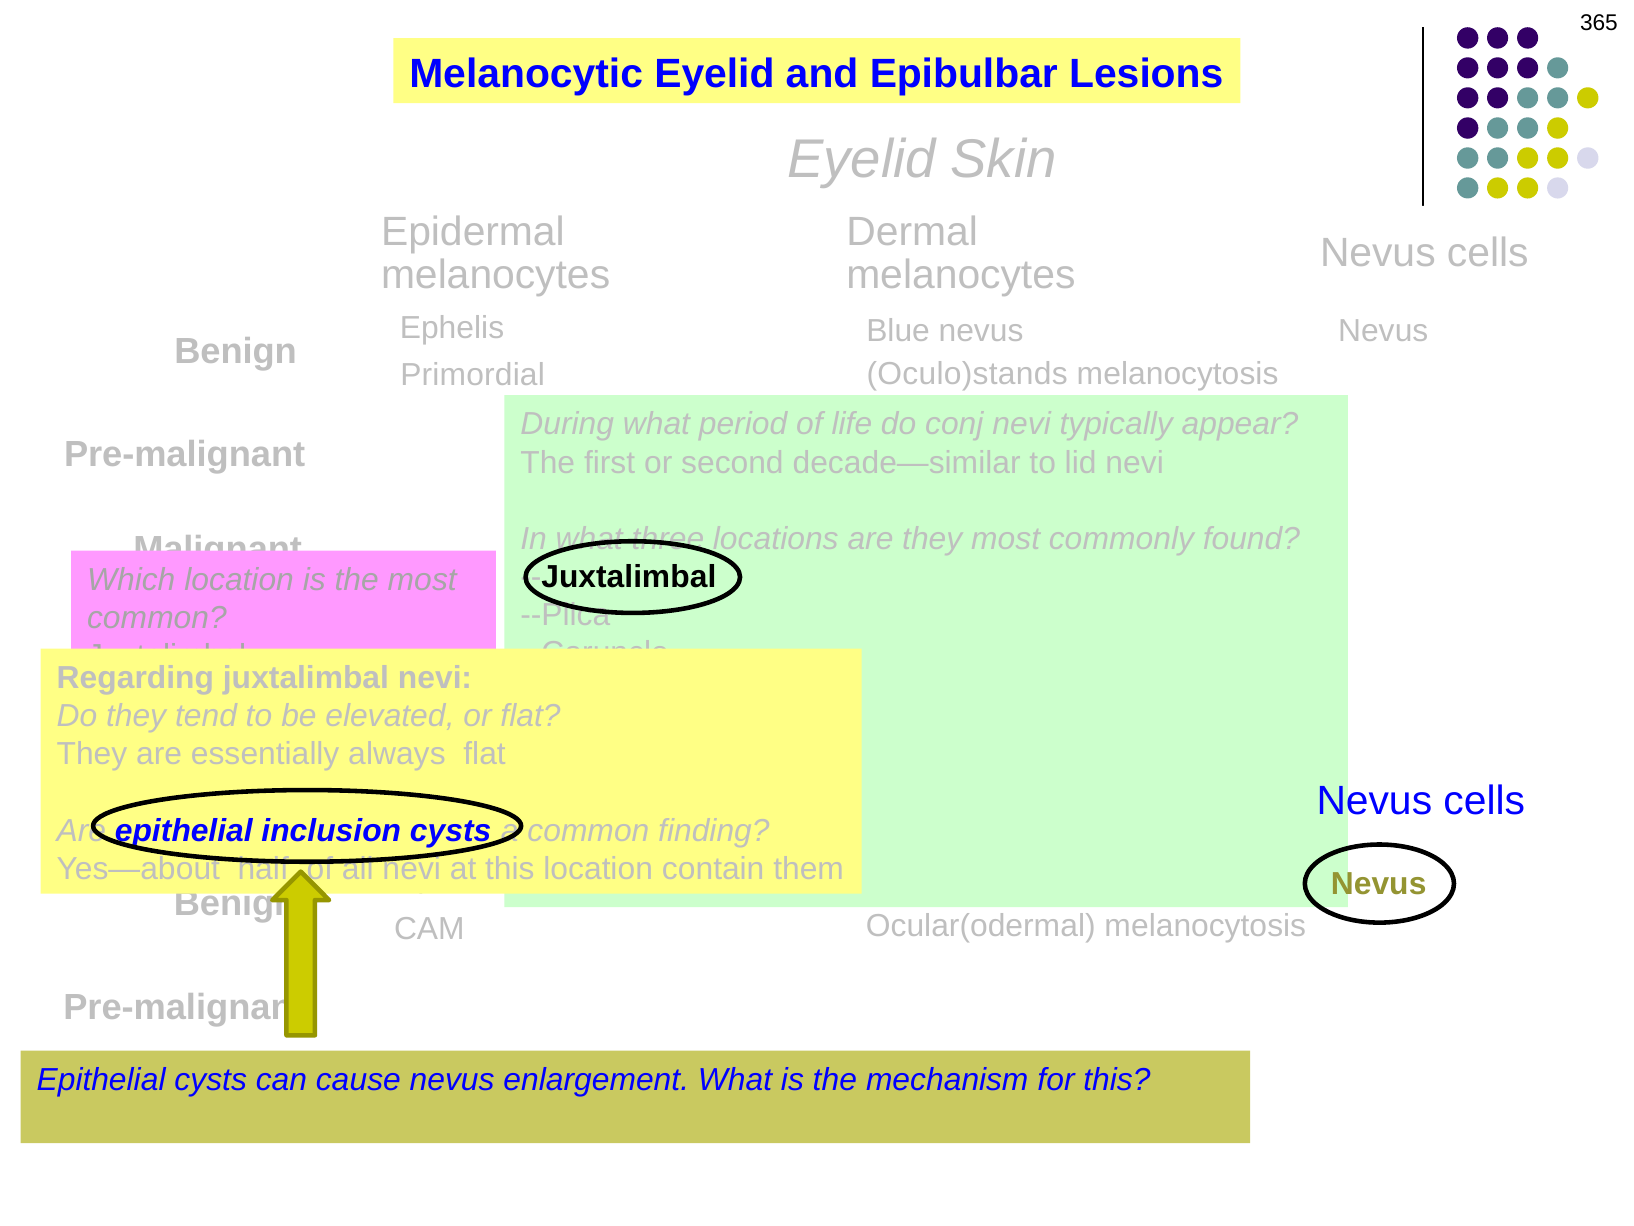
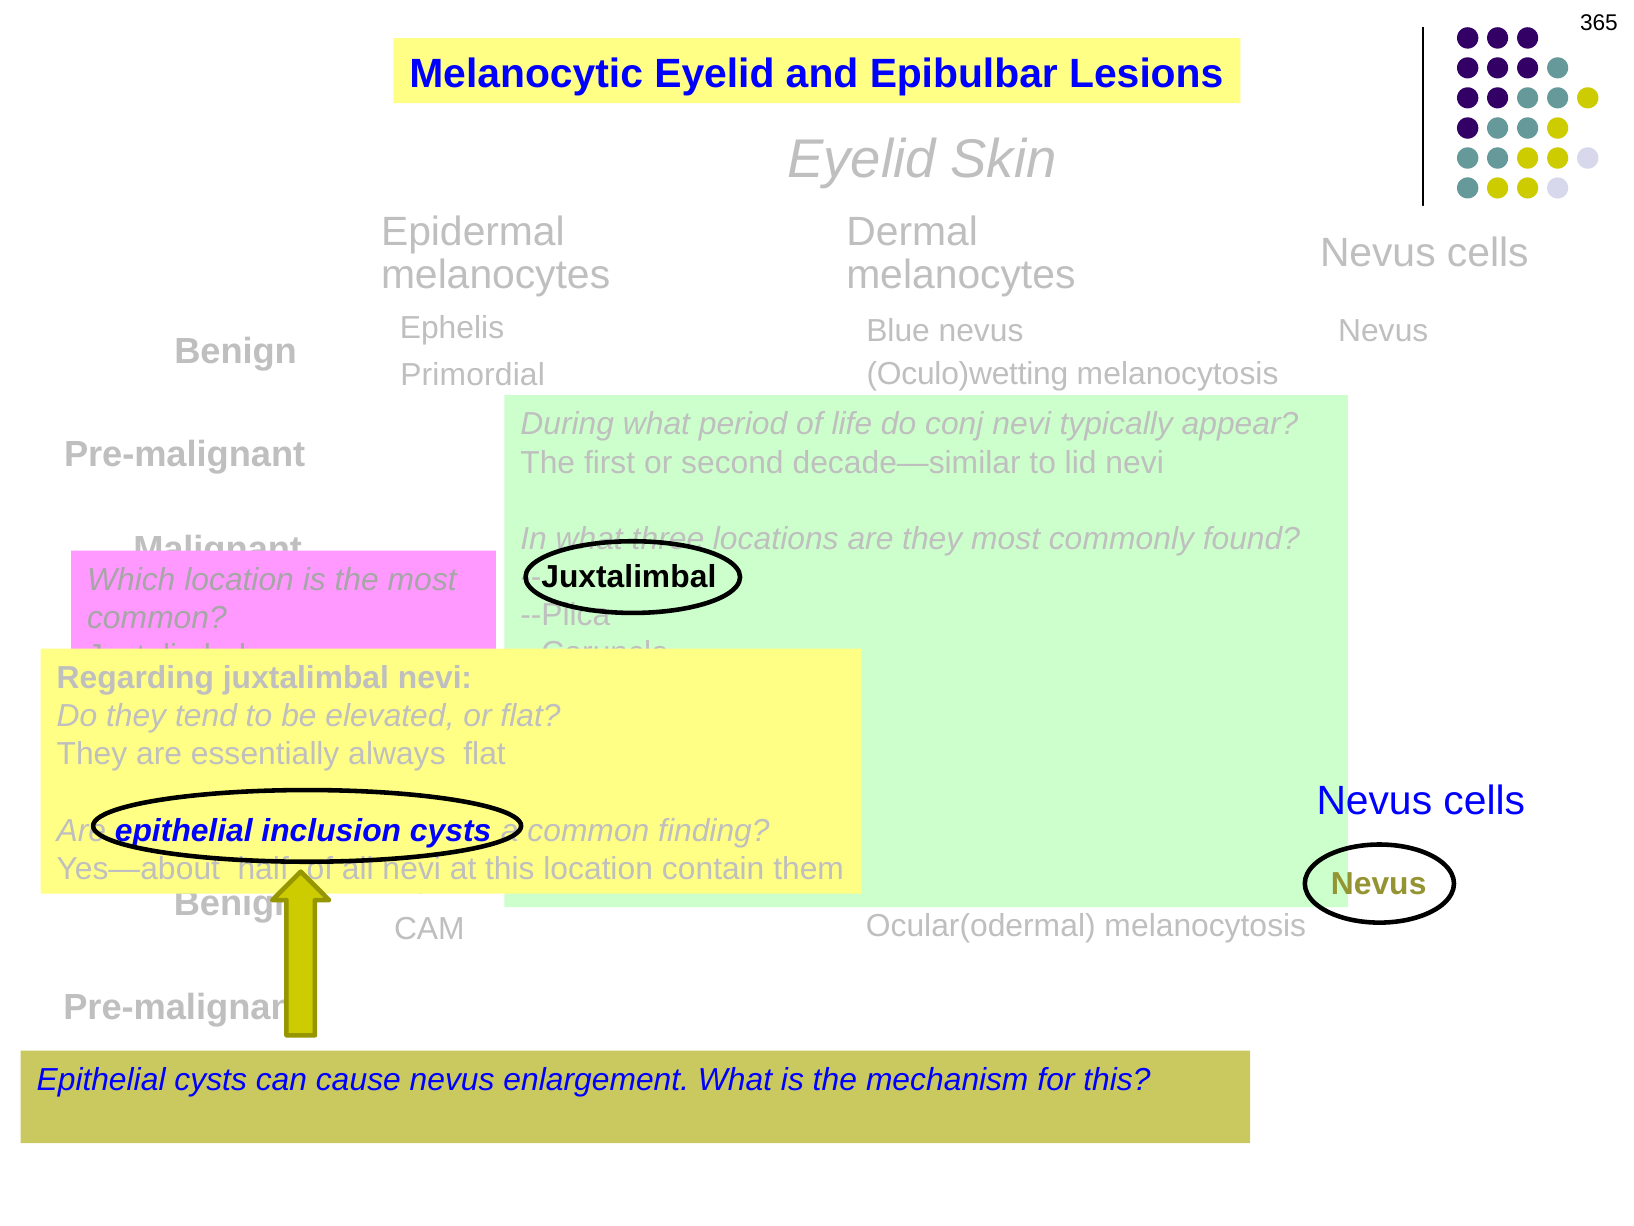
Oculo)stands: Oculo)stands -> Oculo)wetting (967, 374)
